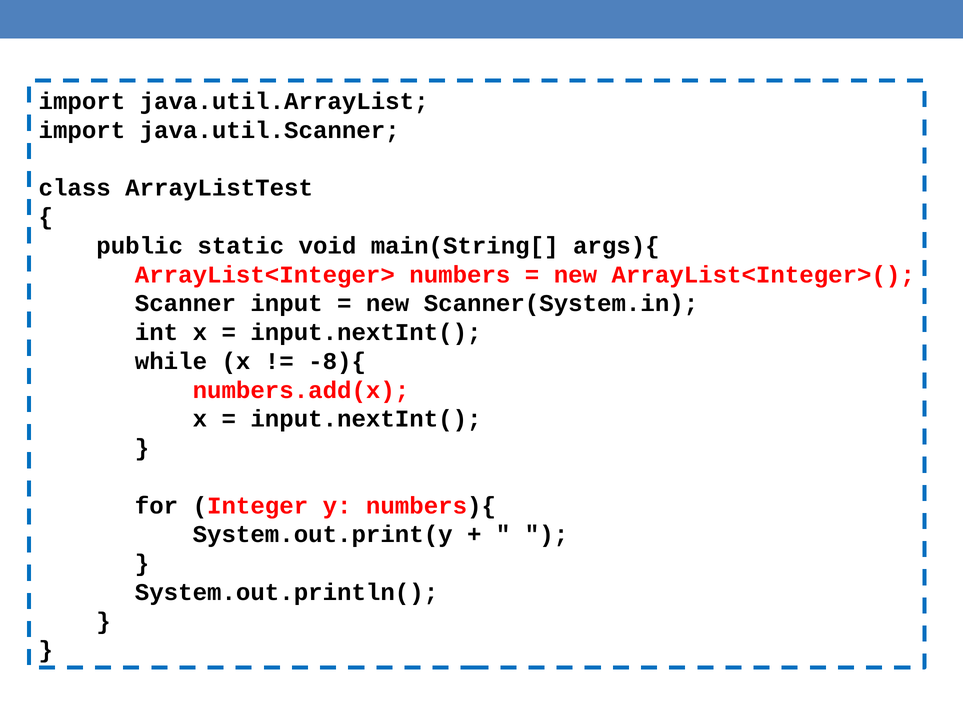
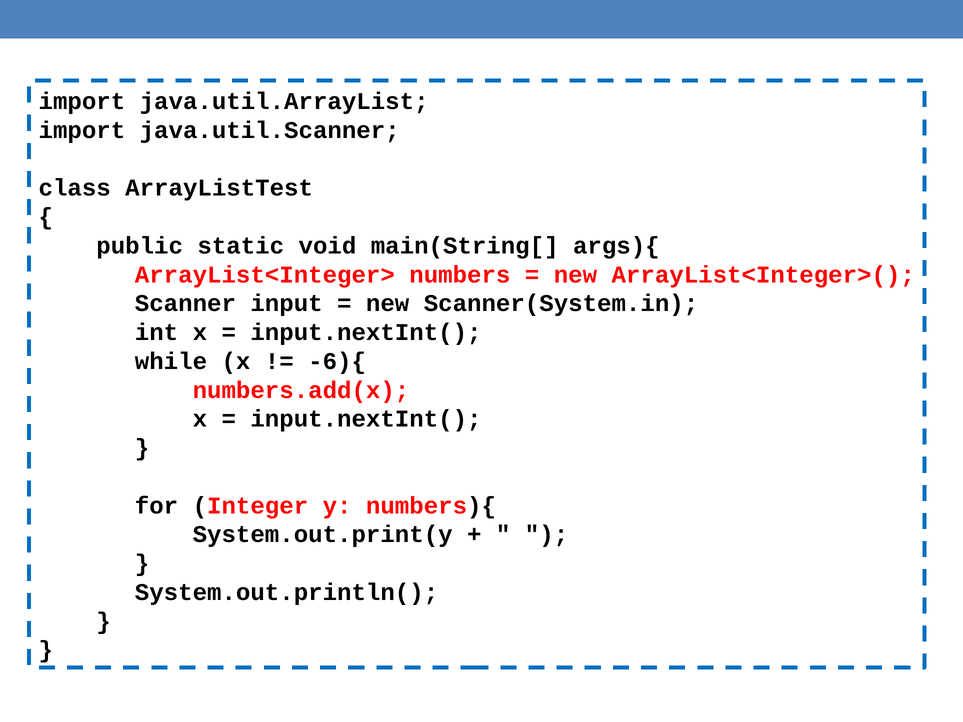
-8){: -8){ -> -6){ (337, 361)
